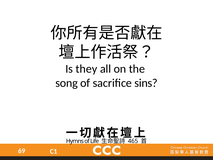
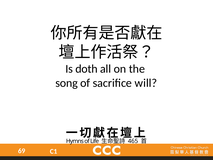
they: they -> doth (87, 69)
sins: sins -> will (146, 83)
